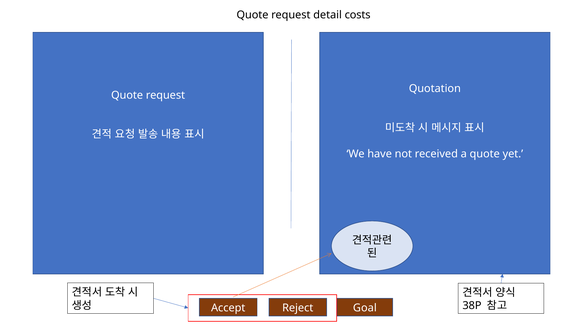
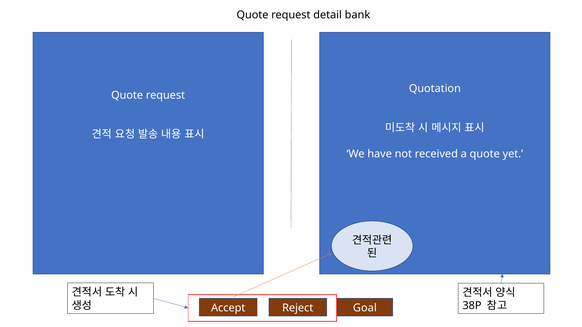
costs: costs -> bank (357, 15)
